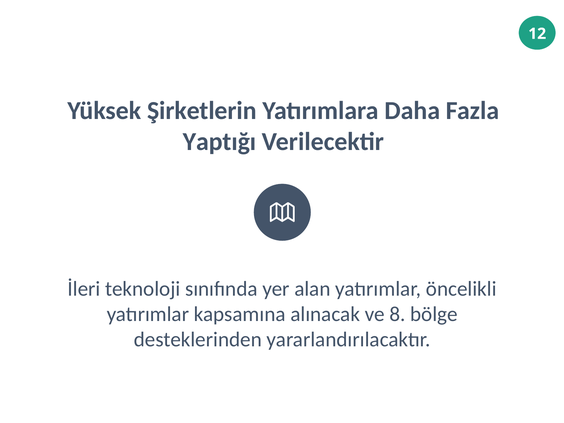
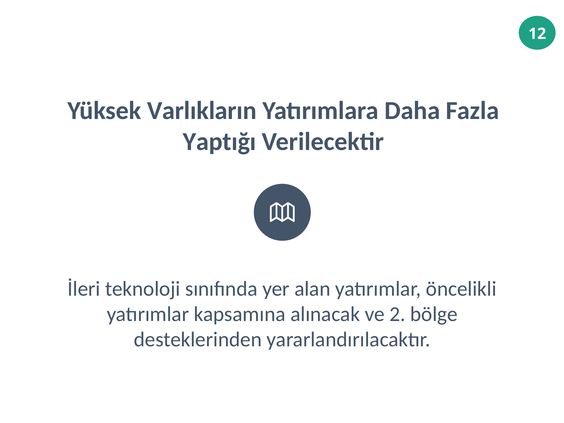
Şirketlerin: Şirketlerin -> Varlıkların (202, 111)
8: 8 -> 2 (397, 314)
